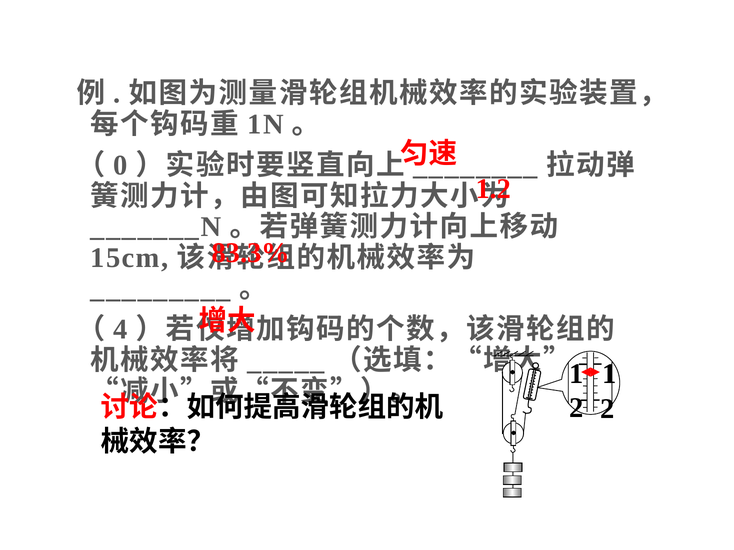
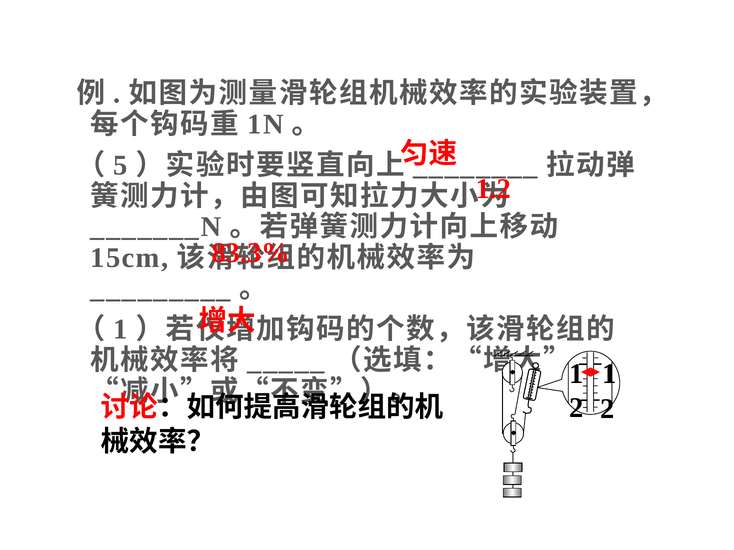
0: 0 -> 5 (121, 165)
4: 4 -> 1 (121, 330)
